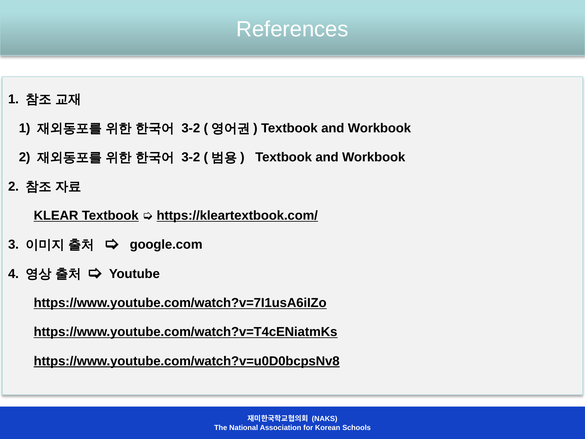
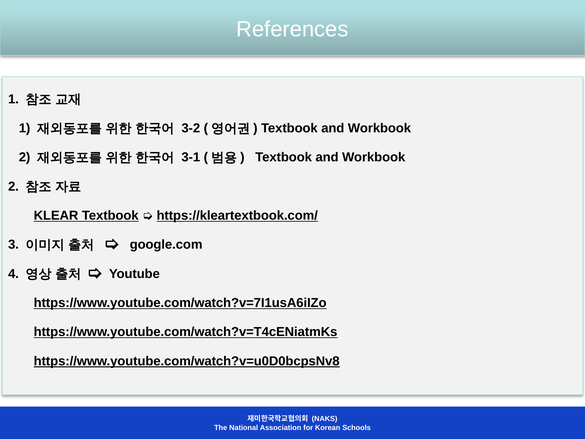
3-2: 3-2 -> 3-1 (191, 157)
